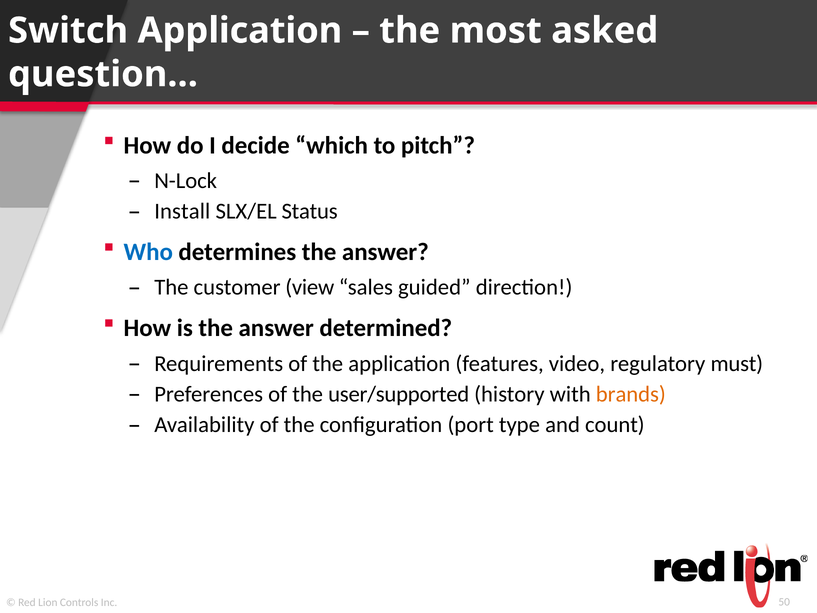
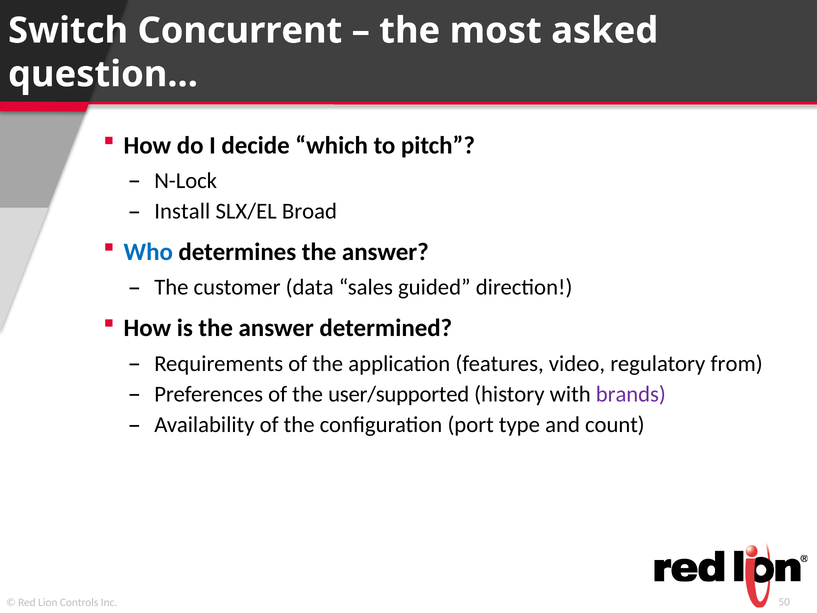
Switch Application: Application -> Concurrent (240, 31)
Status: Status -> Broad (309, 211)
view: view -> data (310, 287)
must: must -> from (737, 363)
brands colour: orange -> purple (631, 394)
